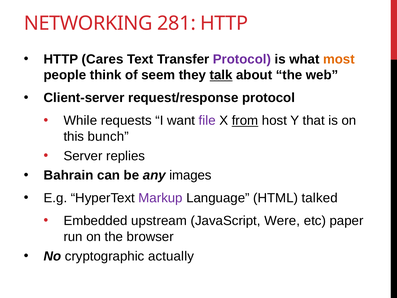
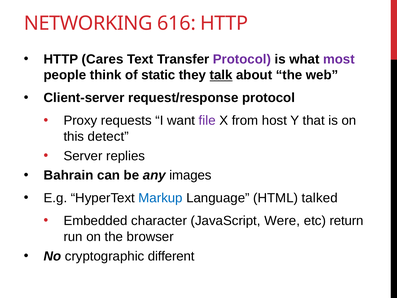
281: 281 -> 616 (176, 23)
most colour: orange -> purple (339, 59)
seem: seem -> static (158, 75)
While: While -> Proxy (80, 121)
from underline: present -> none (245, 121)
bunch: bunch -> detect (108, 136)
Markup colour: purple -> blue (161, 198)
upstream: upstream -> character (159, 221)
paper: paper -> return (347, 221)
actually: actually -> different (171, 256)
